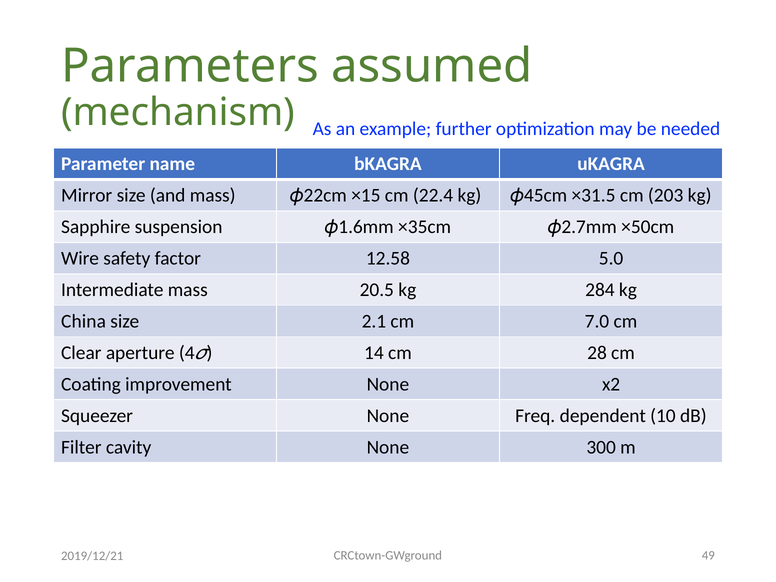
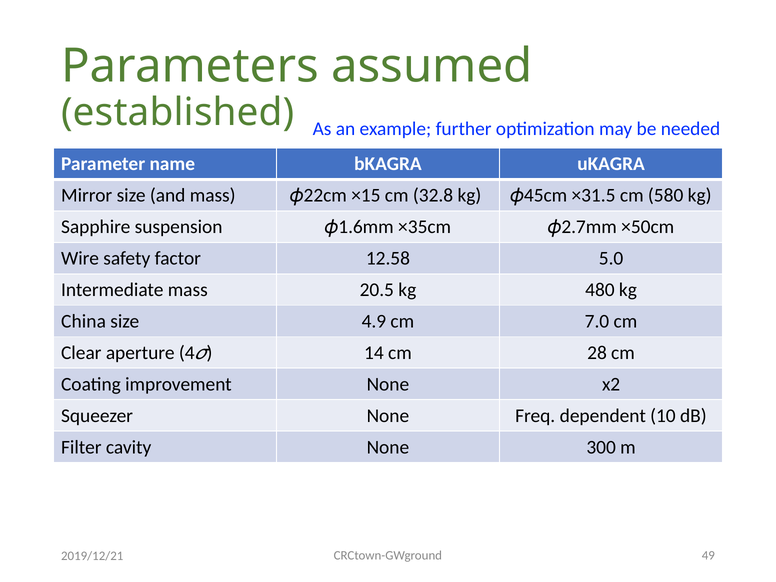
mechanism: mechanism -> established (178, 113)
22.4: 22.4 -> 32.8 (433, 195)
203: 203 -> 580 (666, 195)
284: 284 -> 480 (600, 290)
2.1: 2.1 -> 4.9 (374, 321)
